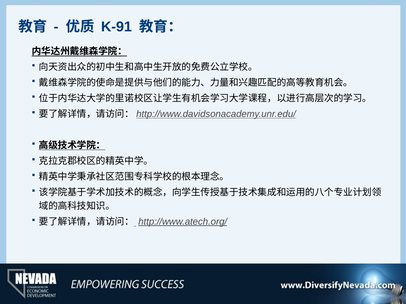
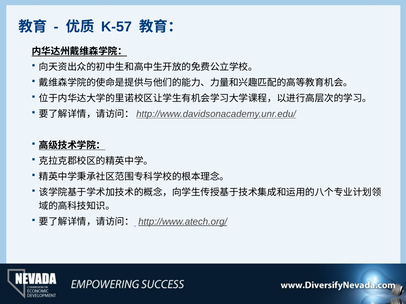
K-91: K-91 -> K-57 (116, 27)
